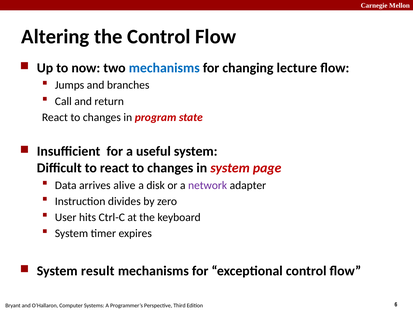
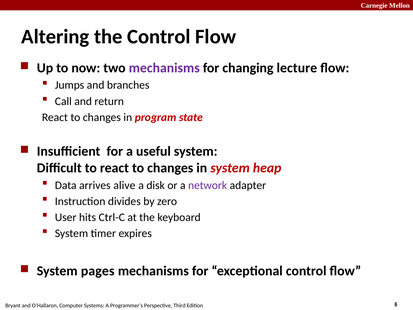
mechanisms colour: blue -> purple (164, 68)
page: page -> heap (267, 168)
result: result -> pages (98, 271)
